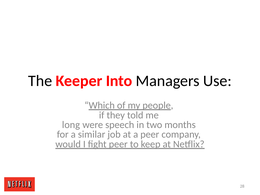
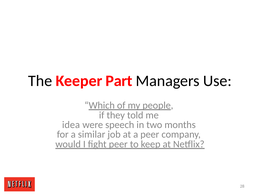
Into: Into -> Part (119, 81)
long: long -> idea (71, 125)
